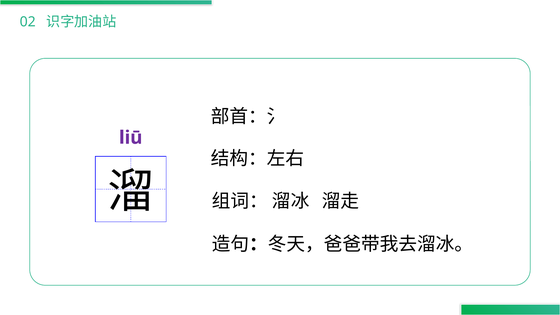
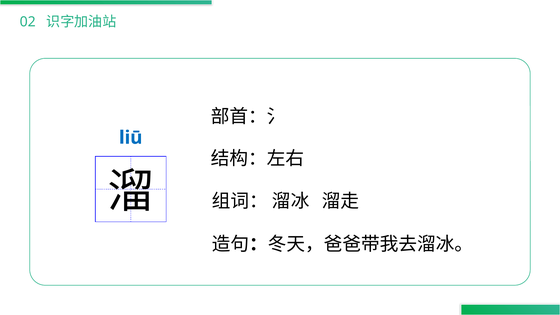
liū colour: purple -> blue (131, 138)
